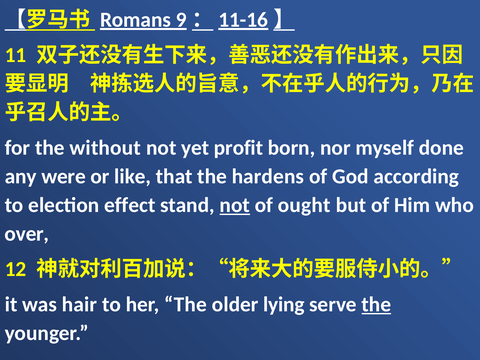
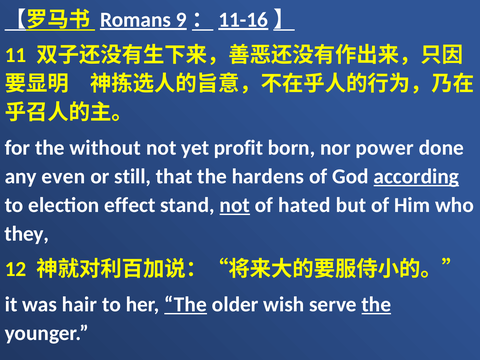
myself: myself -> power (385, 148)
were: were -> even (63, 176)
like: like -> still (133, 176)
according underline: none -> present (416, 176)
ought: ought -> hated (304, 205)
over: over -> they (27, 234)
The underline: none -> present (186, 304)
lying: lying -> wish (284, 304)
